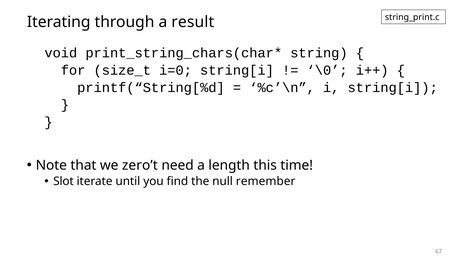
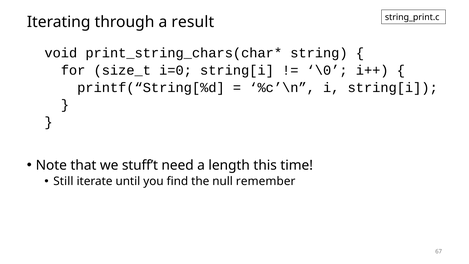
zero’t: zero’t -> stuff’t (140, 165)
Slot: Slot -> Still (63, 181)
